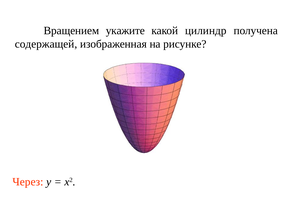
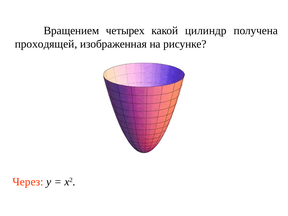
укажите: укажите -> четырех (125, 31)
содержащей: содержащей -> проходящей (46, 44)
